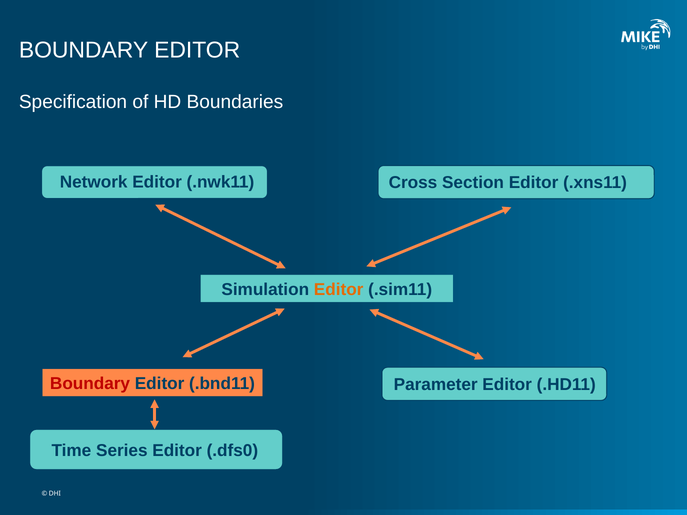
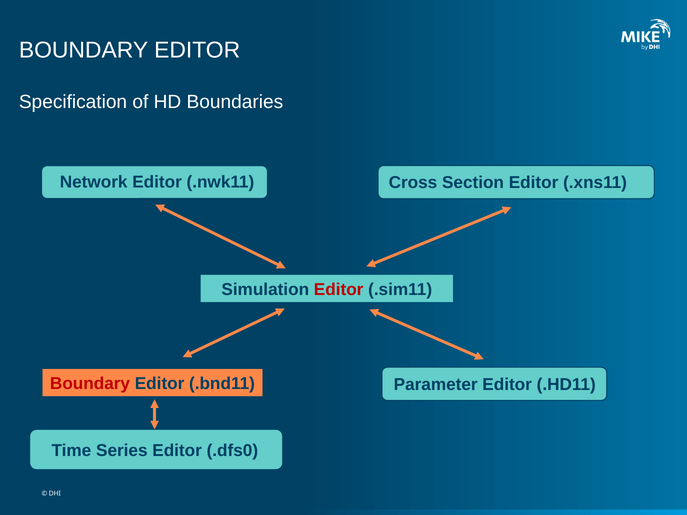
Editor colour: orange -> red (339, 290)
